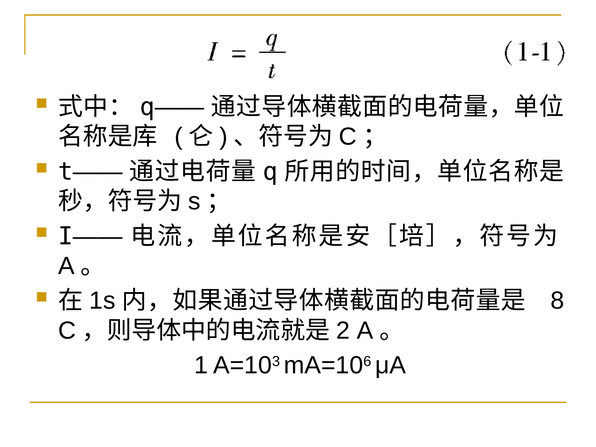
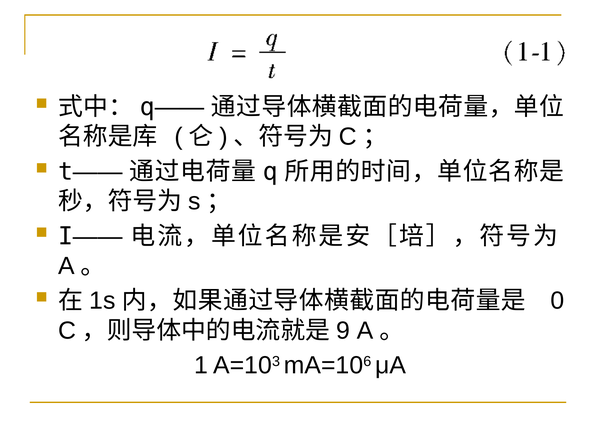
8: 8 -> 0 (557, 301)
2: 2 -> 9 (343, 331)
